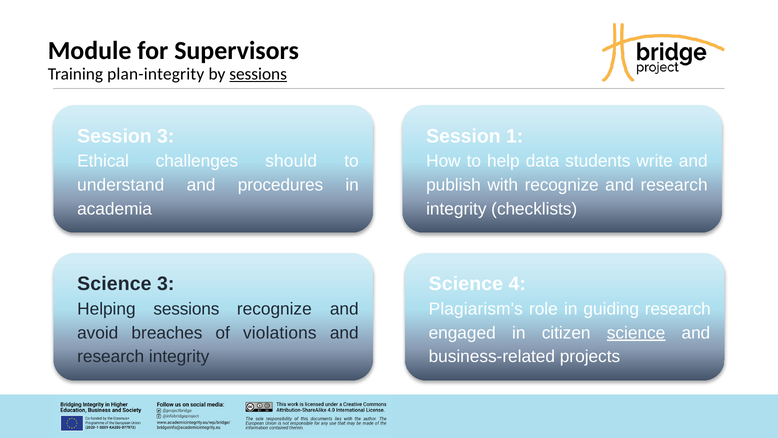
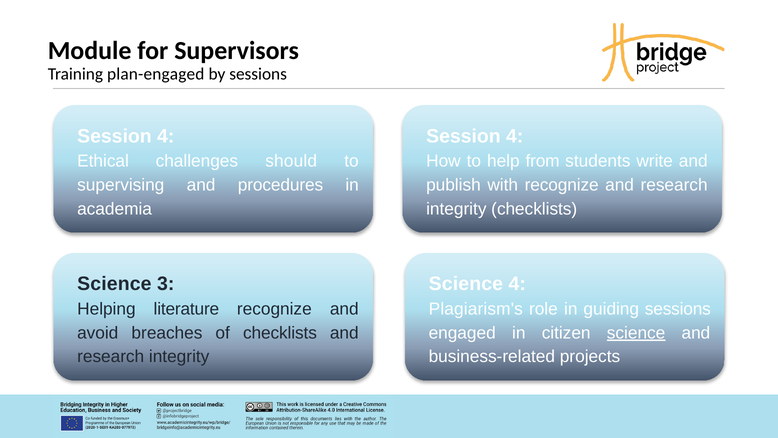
plan-integrity: plan-integrity -> plan-engaged (156, 74)
sessions underline: present -> none (258, 74)
3: 3 -> 4 (166, 136)
1: 1 -> 4 (515, 136)
data: data -> from (543, 161)
understand: understand -> supervising (121, 185)
Helping sessions: sessions -> literature (186, 309)
guiding research: research -> sessions (678, 309)
of violations: violations -> checklists (280, 333)
